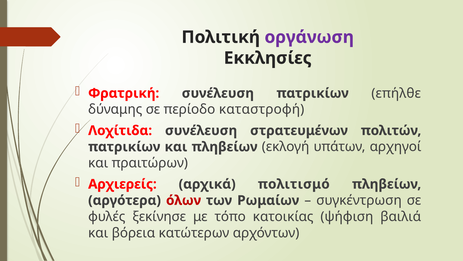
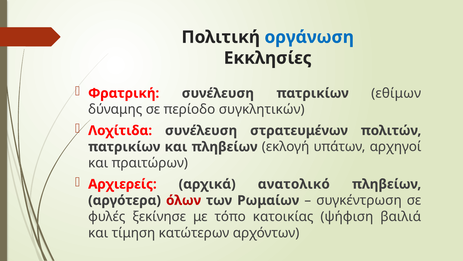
οργάνωση colour: purple -> blue (309, 37)
επήλθε: επήλθε -> εθίμων (396, 93)
καταστροφή: καταστροφή -> συγκλητικών (262, 109)
πολιτισμό: πολιτισμό -> ανατολικό (294, 184)
βόρεια: βόρεια -> τίμηση (133, 232)
